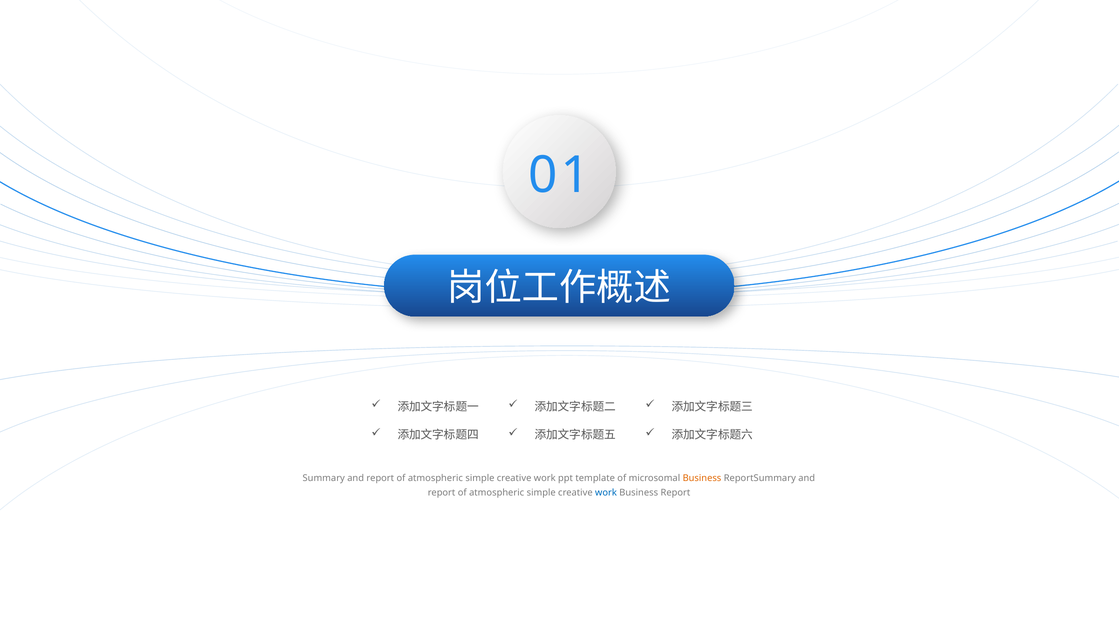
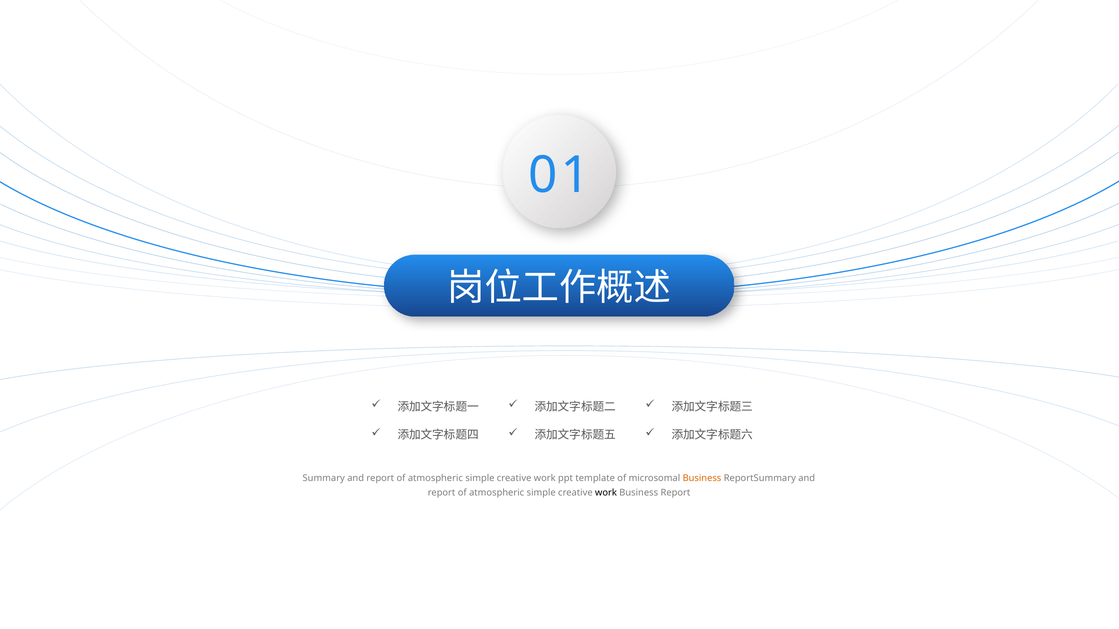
work colour: blue -> black (606, 493)
